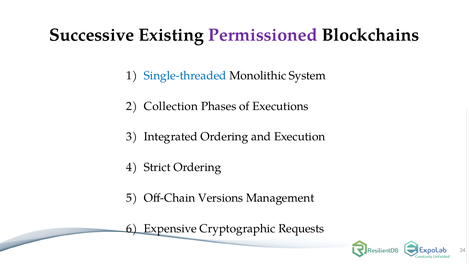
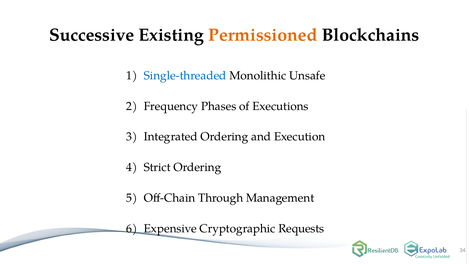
Permissioned colour: purple -> orange (263, 35)
System: System -> Unsafe (307, 75)
Collection: Collection -> Frequency (171, 106)
Versions: Versions -> Through (221, 198)
